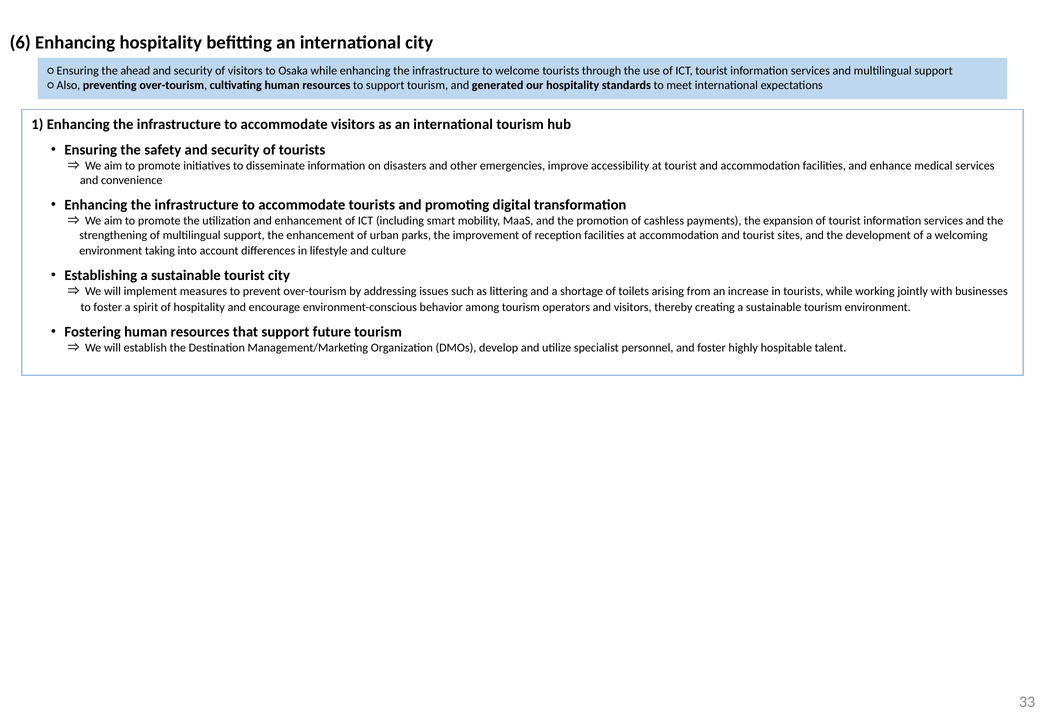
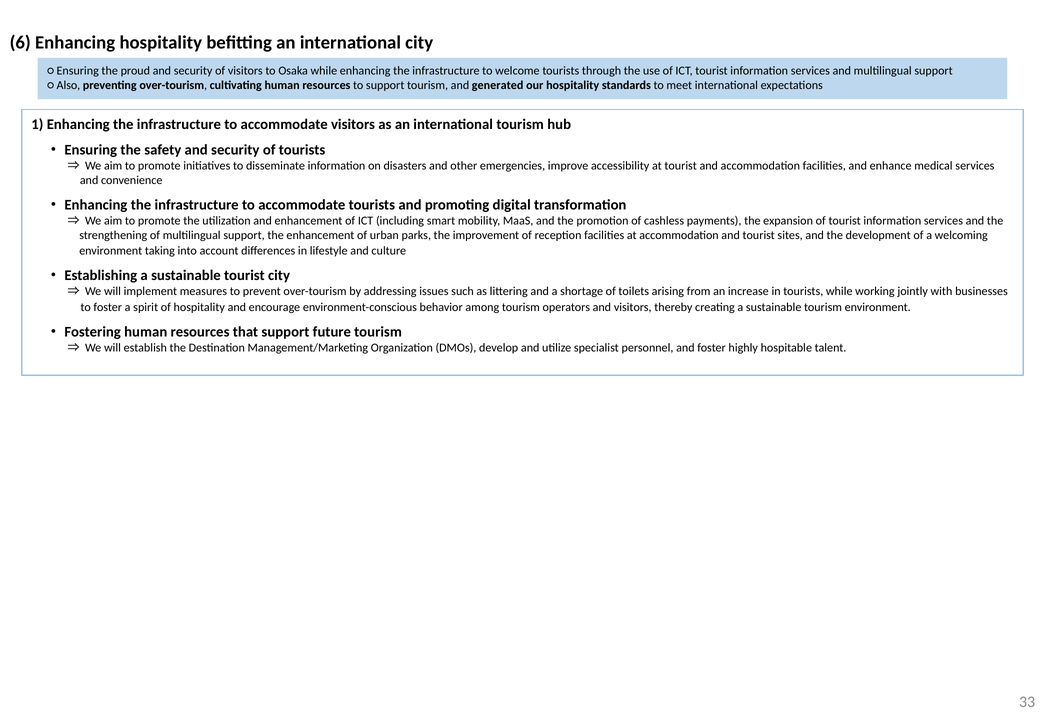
ahead: ahead -> proud (135, 71)
